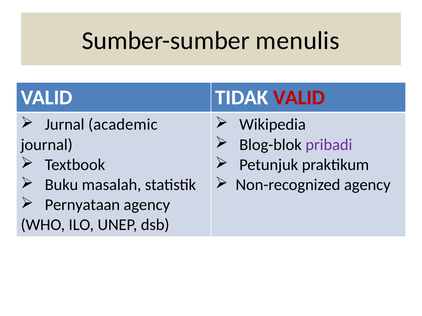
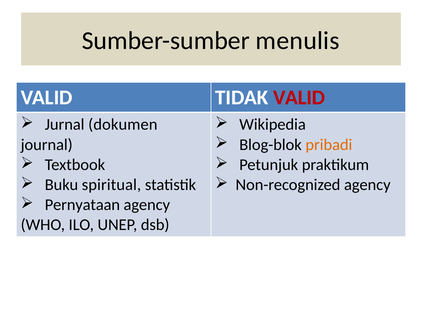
academic: academic -> dokumen (123, 125)
pribadi colour: purple -> orange (329, 145)
masalah: masalah -> spiritual (111, 185)
